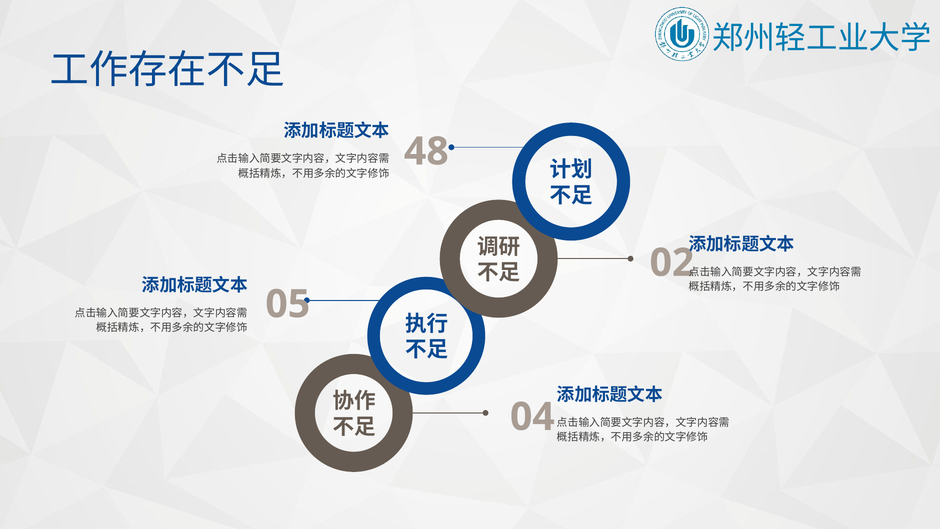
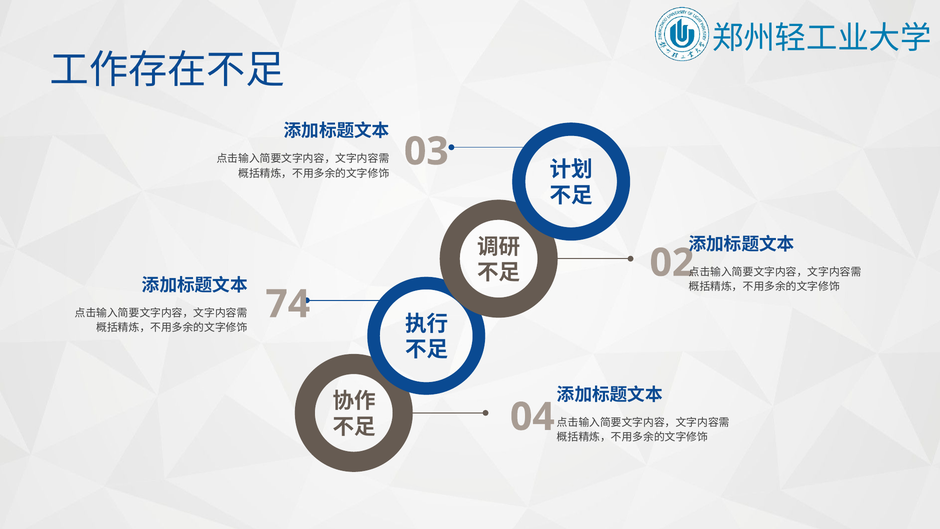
48: 48 -> 03 (426, 151)
05: 05 -> 74 (288, 304)
